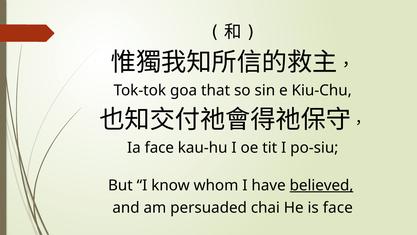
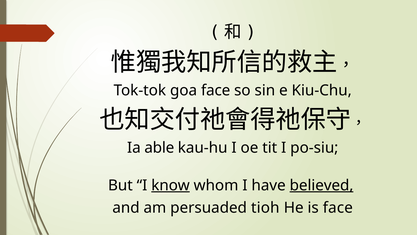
goa that: that -> face (216, 90)
Ia face: face -> able (159, 148)
know underline: none -> present (171, 185)
chai: chai -> tioh (265, 208)
